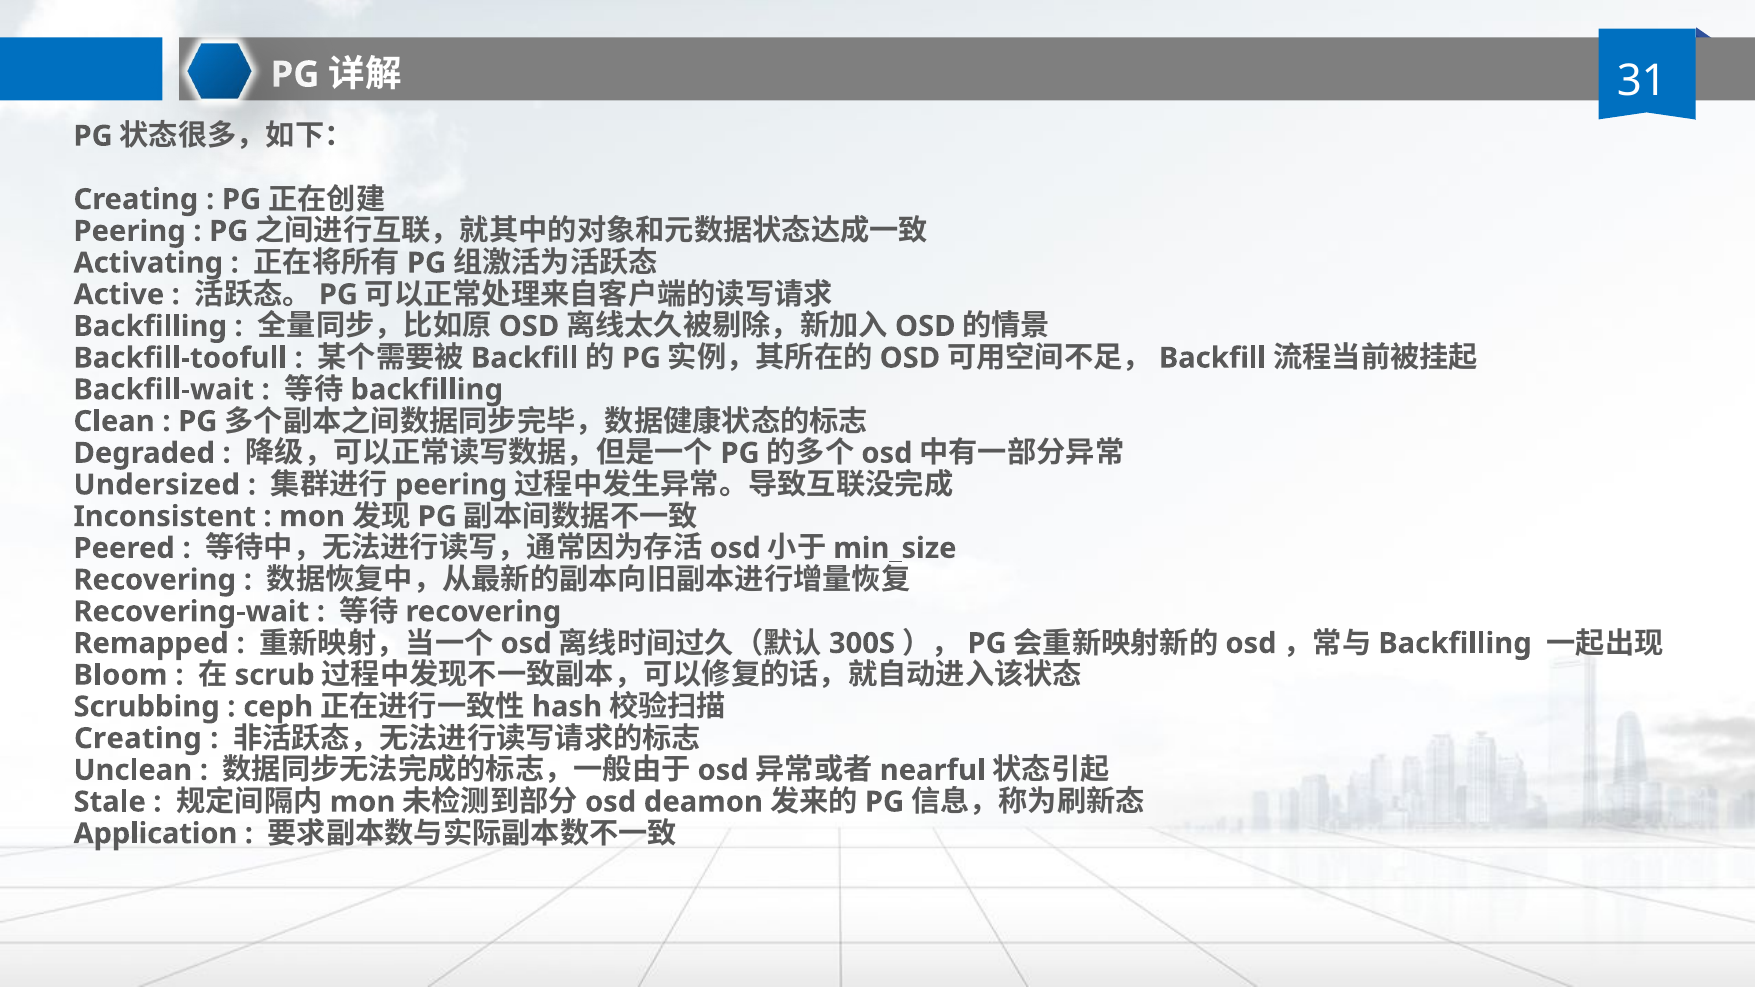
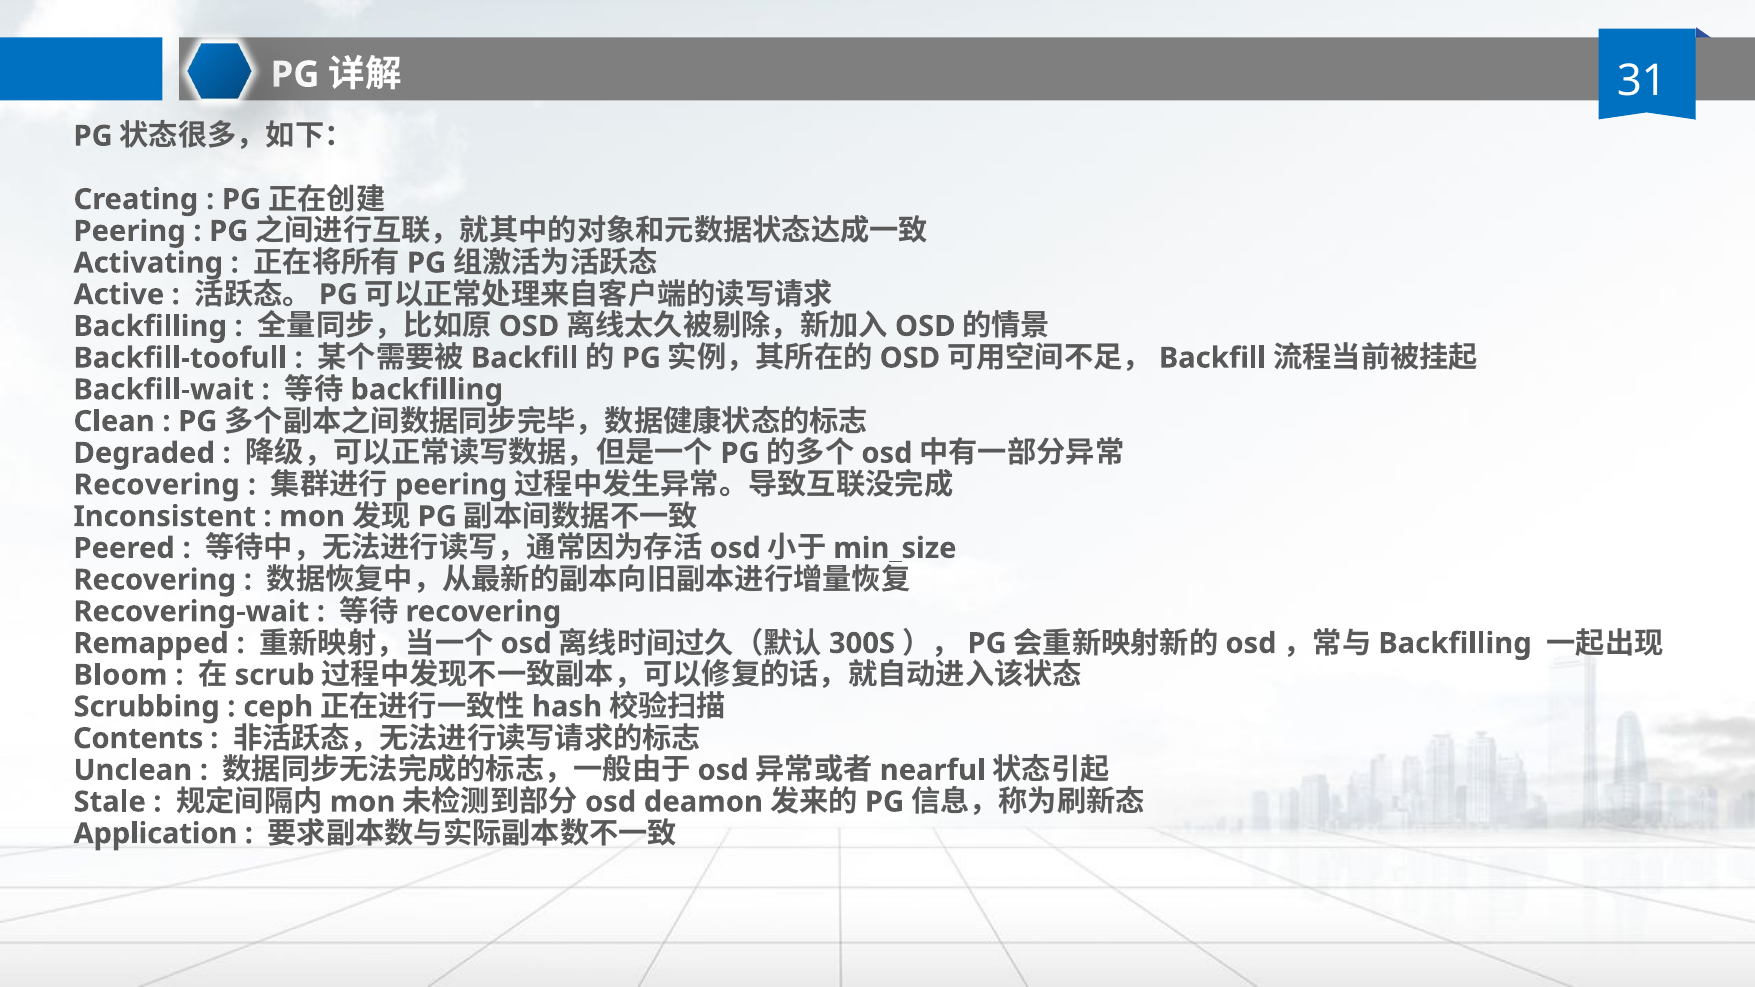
Undersized: Undersized -> Recovering (157, 485)
Creating: Creating -> Contents (138, 739)
